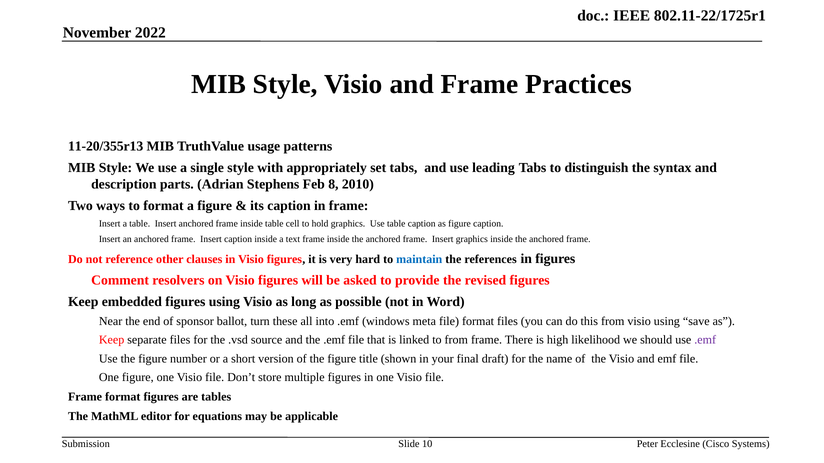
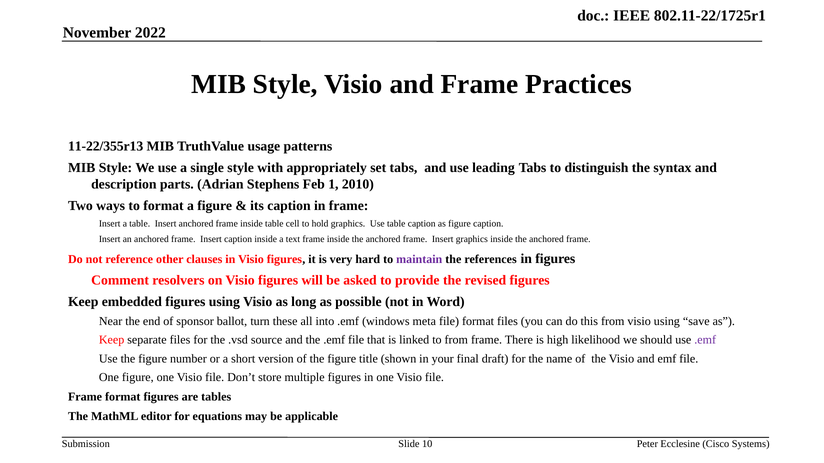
11-20/355r13: 11-20/355r13 -> 11-22/355r13 (106, 146)
8: 8 -> 1 (333, 184)
maintain colour: blue -> purple (419, 259)
